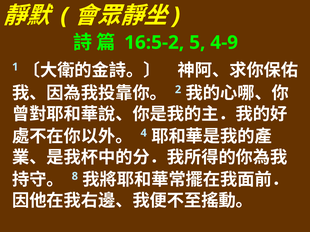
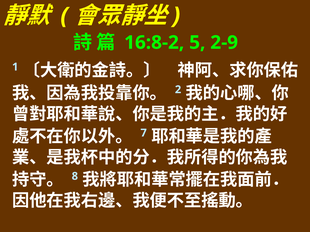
16:5-2: 16:5-2 -> 16:8-2 (154, 43)
4-9: 4-9 -> 2-9 (224, 43)
4: 4 -> 7 (144, 133)
